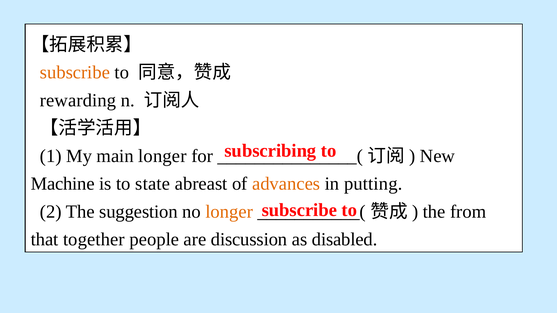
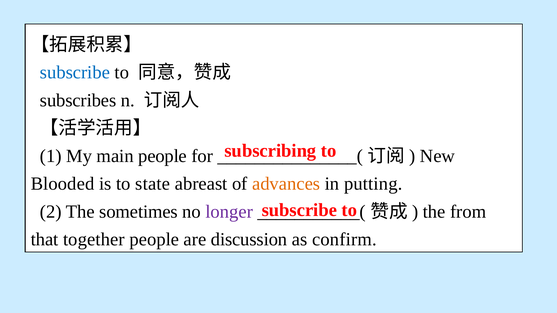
subscribe colour: orange -> blue (75, 73)
rewarding: rewarding -> subscribes (78, 100)
main longer: longer -> people (163, 156)
Machine: Machine -> Blooded (63, 184)
suggestion: suggestion -> sometimes (139, 212)
longer colour: orange -> purple (229, 212)
disabled: disabled -> confirm (344, 240)
